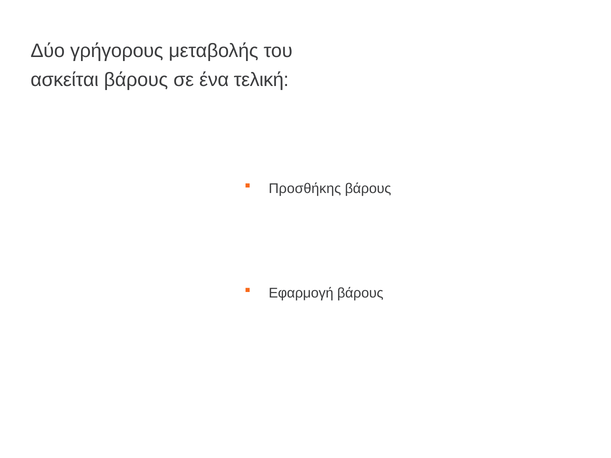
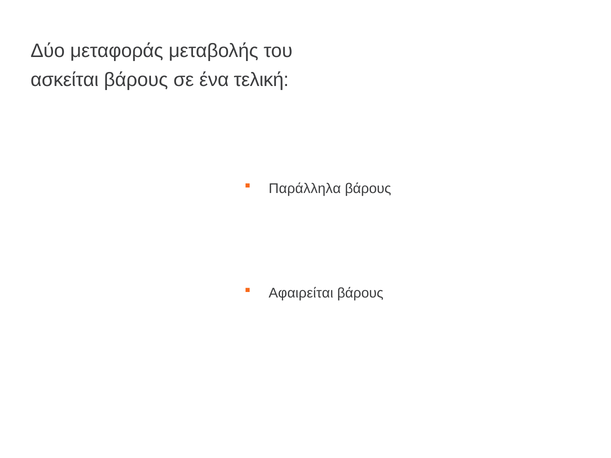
γρήγορους: γρήγορους -> μεταφοράς (117, 51)
Προσθήκης: Προσθήκης -> Παράλληλα (305, 189)
Εφαρμογή: Εφαρμογή -> Αφαιρείται (301, 293)
